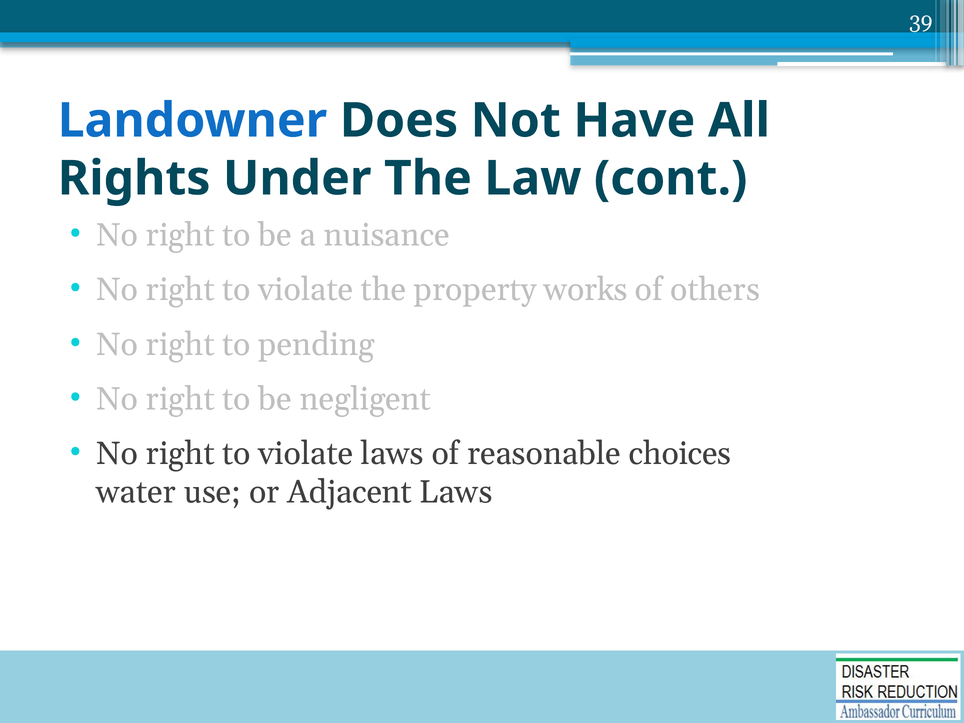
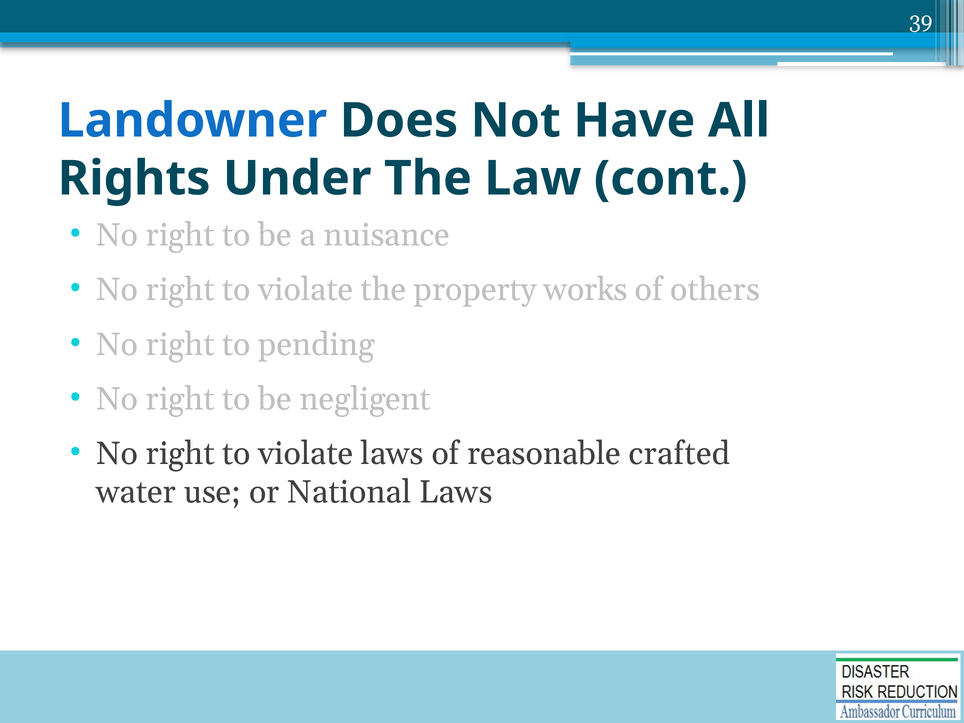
choices: choices -> crafted (680, 454)
Adjacent: Adjacent -> National (349, 492)
